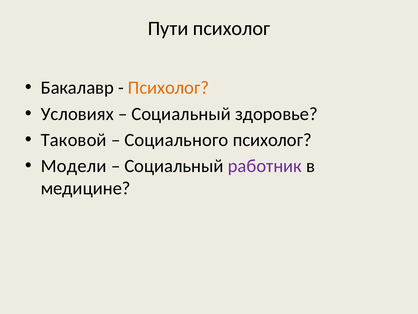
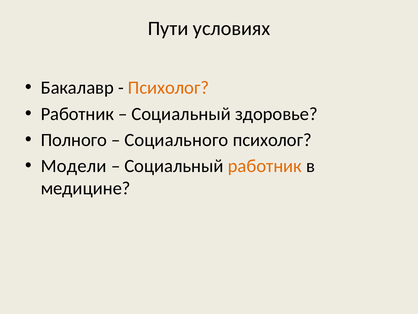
Пути психолог: психолог -> условиях (232, 28)
Условиях: Условиях -> Работник (77, 114)
Таковой: Таковой -> Полного (74, 140)
работник colour: purple -> orange (265, 166)
